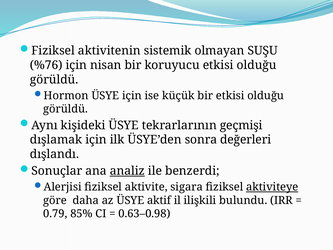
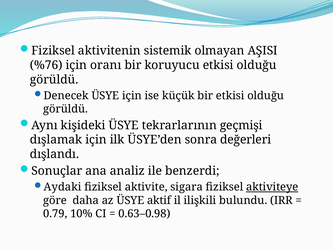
SUŞU: SUŞU -> AŞISI (263, 51)
nisan: nisan -> oranı (106, 65)
Hormon: Hormon -> Denecek (66, 96)
analiz underline: present -> none (127, 171)
Alerjisi: Alerjisi -> Aydaki (63, 187)
85%: 85% -> 10% (81, 213)
